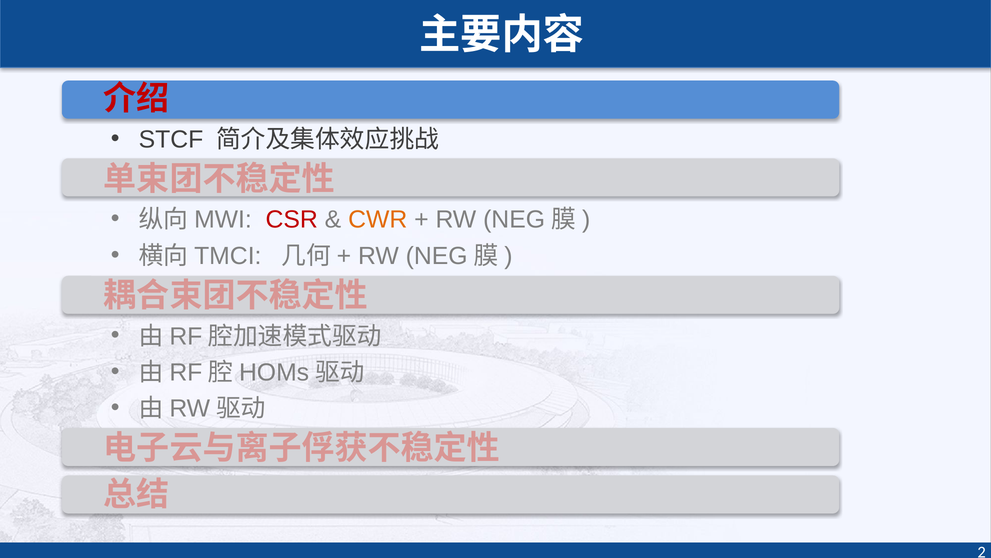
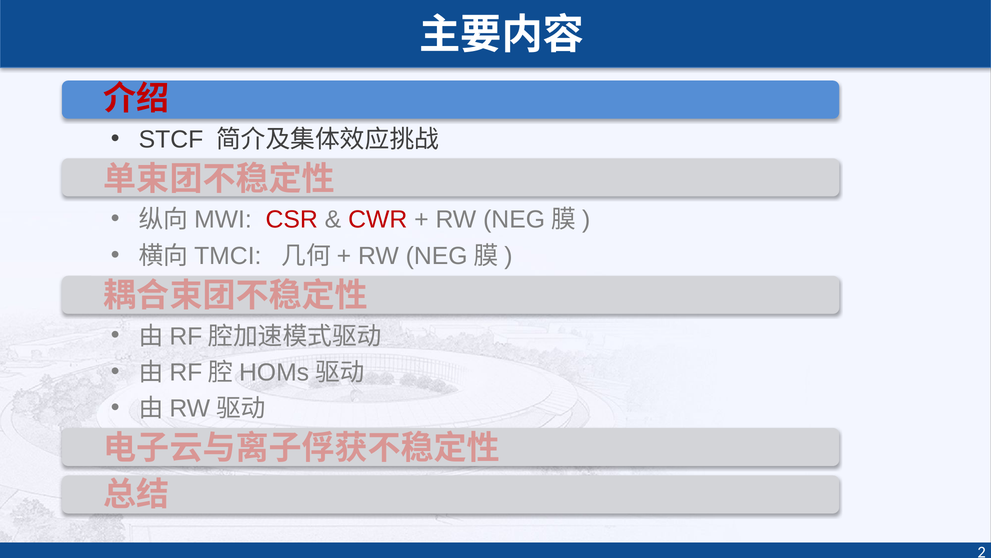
CWR colour: orange -> red (378, 220)
